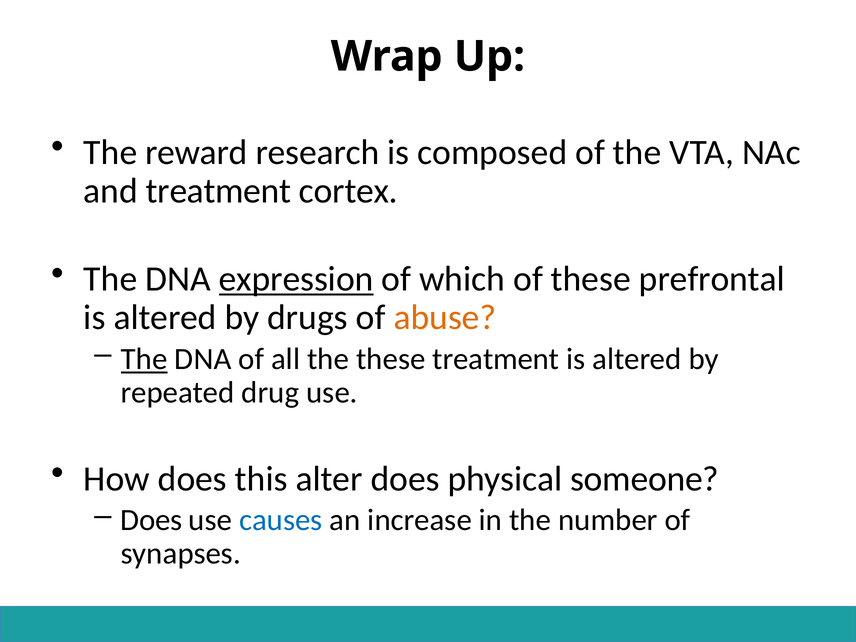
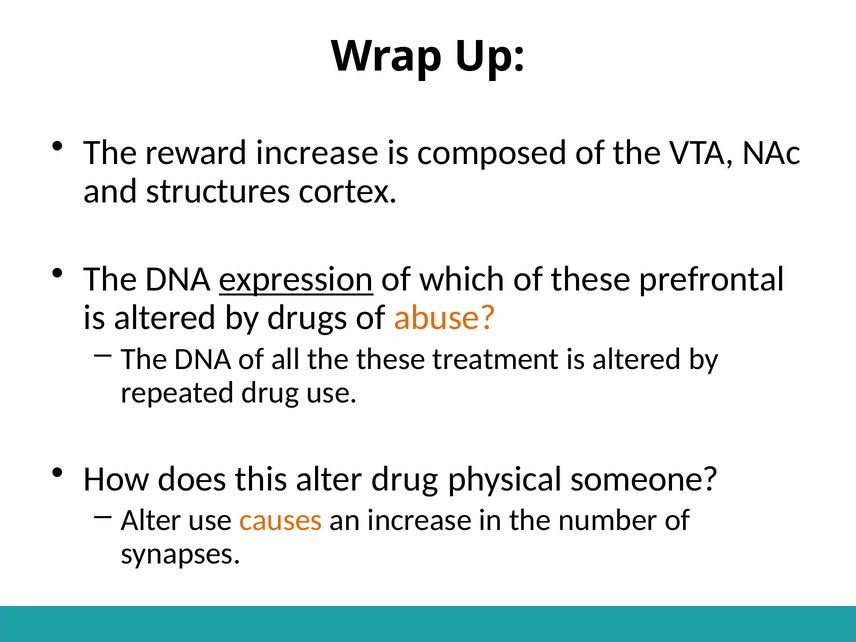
reward research: research -> increase (317, 152)
and treatment: treatment -> structures (218, 191)
The underline: present -> none (144, 359)
alter does: does -> drug (405, 479)
Does: Does -> Alter (151, 520)
causes colour: blue -> orange (281, 520)
